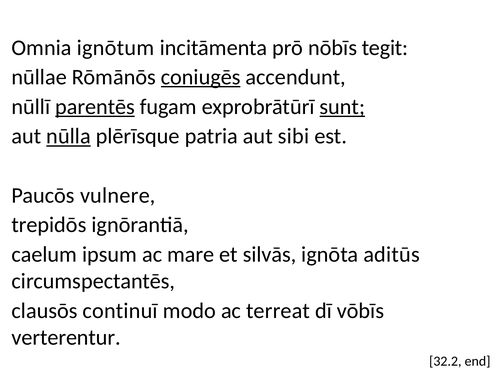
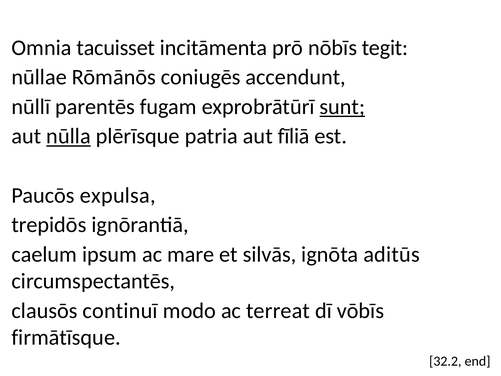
ignōtum: ignōtum -> tacuisset (116, 48)
coniugēs underline: present -> none (201, 77)
parentēs underline: present -> none (95, 107)
sibi: sibi -> fīliā (294, 136)
vulnere: vulnere -> expulsa (118, 195)
verterentur: verterentur -> firmātīsque (66, 337)
